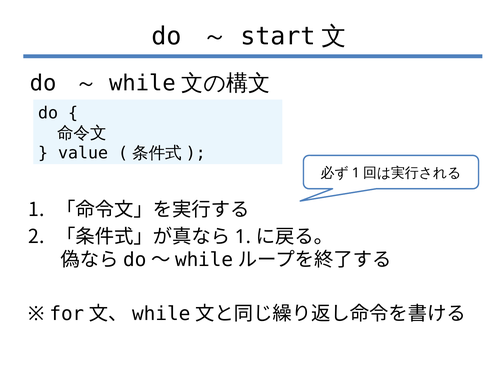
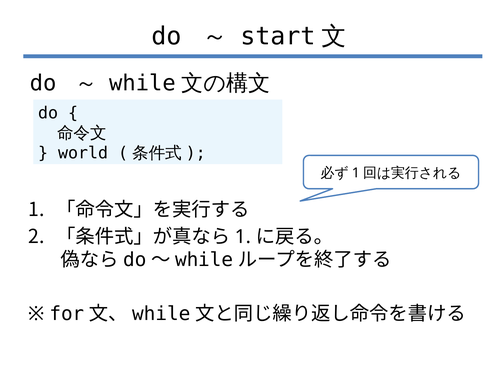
value: value -> world (83, 153)
